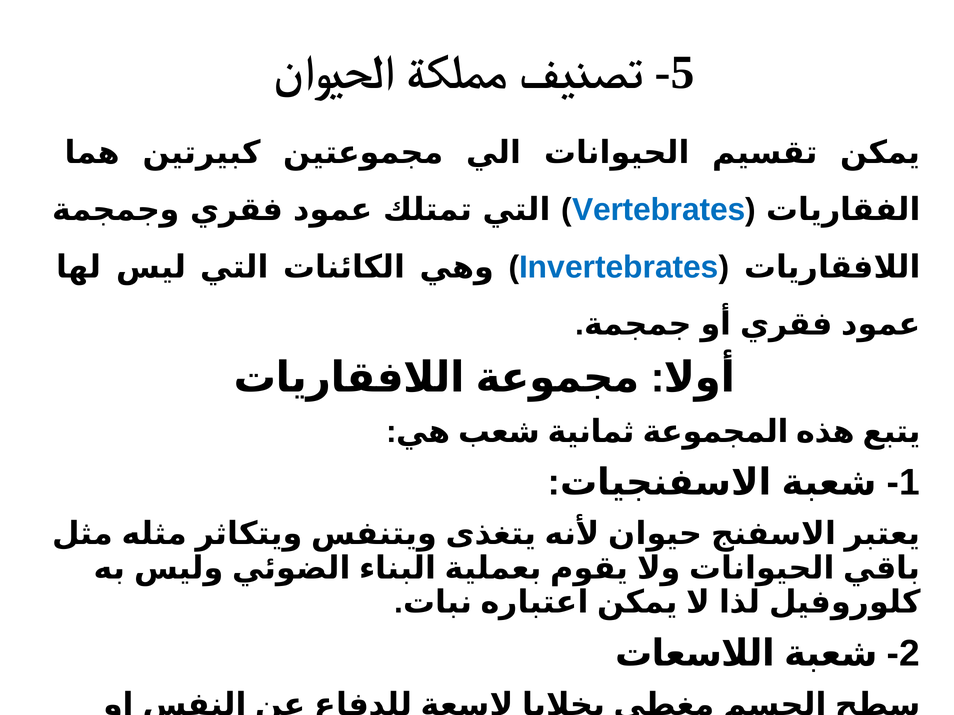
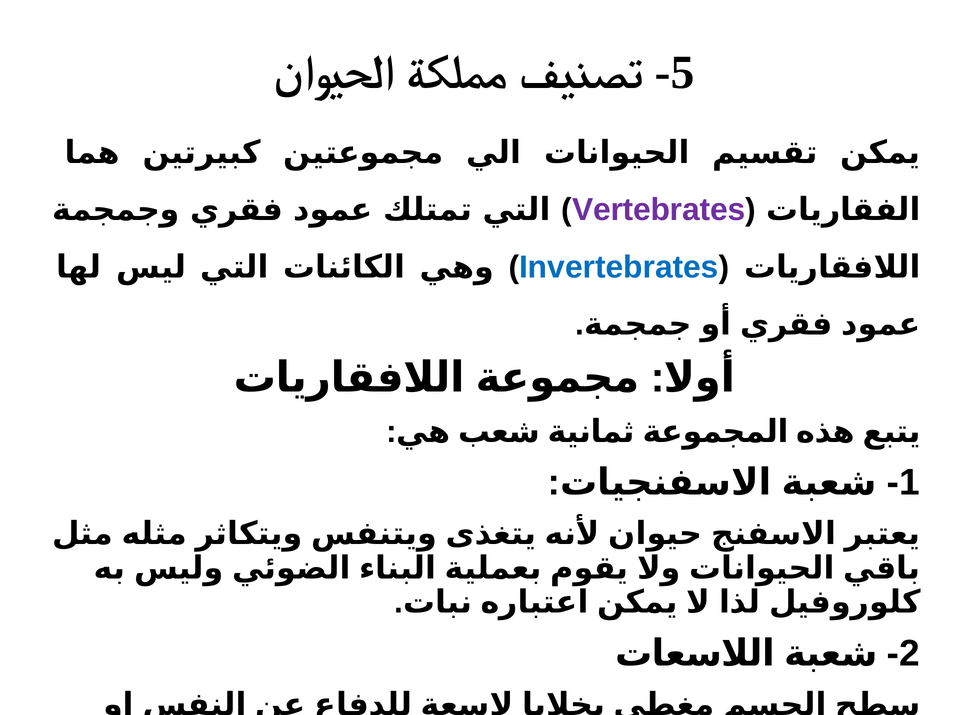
Vertebrates colour: blue -> purple (659, 210)
